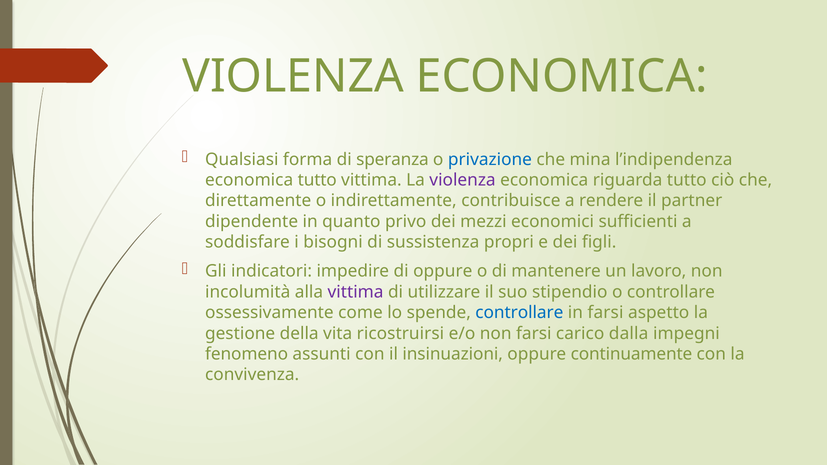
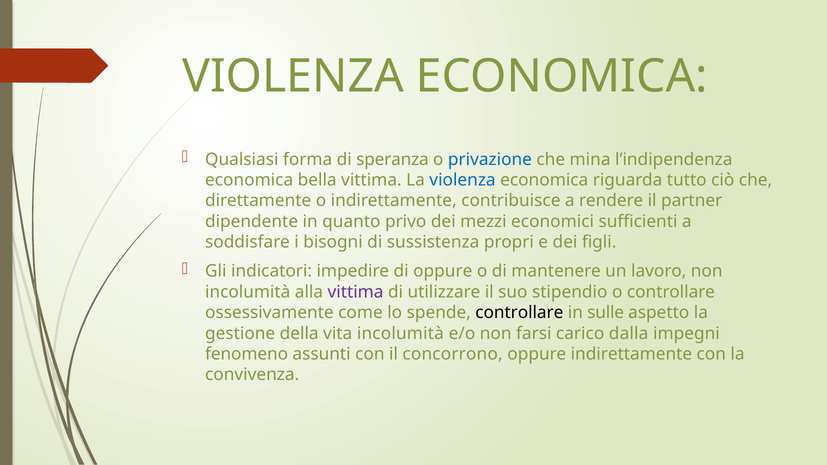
economica tutto: tutto -> bella (317, 180)
violenza colour: purple -> blue (463, 180)
controllare colour: blue -> black (519, 313)
in farsi: farsi -> sulle (606, 313)
vita ricostruirsi: ricostruirsi -> incolumità (400, 333)
insinuazioni: insinuazioni -> concorrono (453, 354)
oppure continuamente: continuamente -> indirettamente (631, 354)
